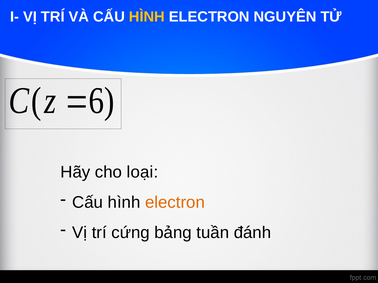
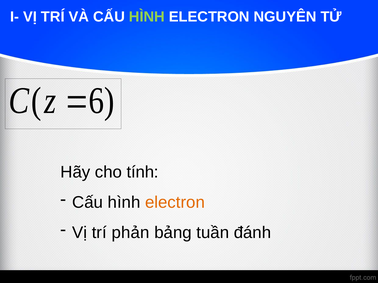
HÌNH colour: yellow -> light green (147, 17)
loại: loại -> tính (143, 172)
cứng: cứng -> phản (130, 233)
